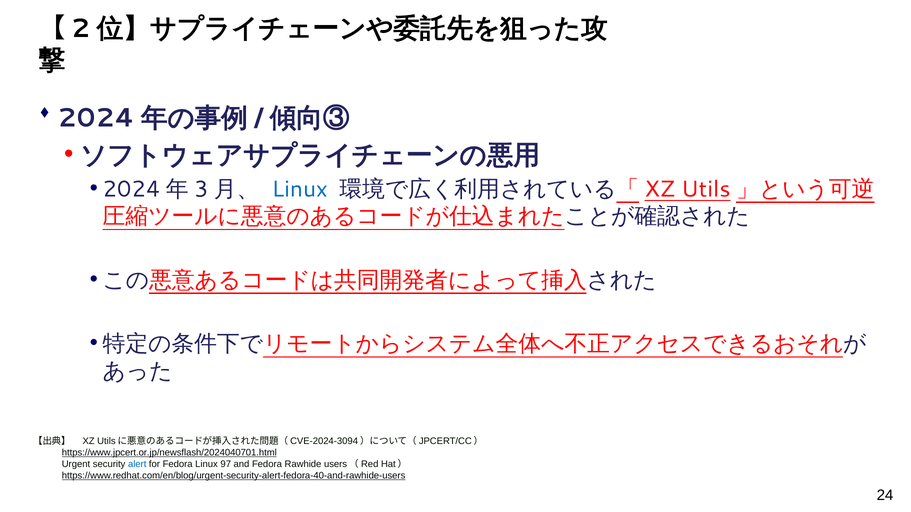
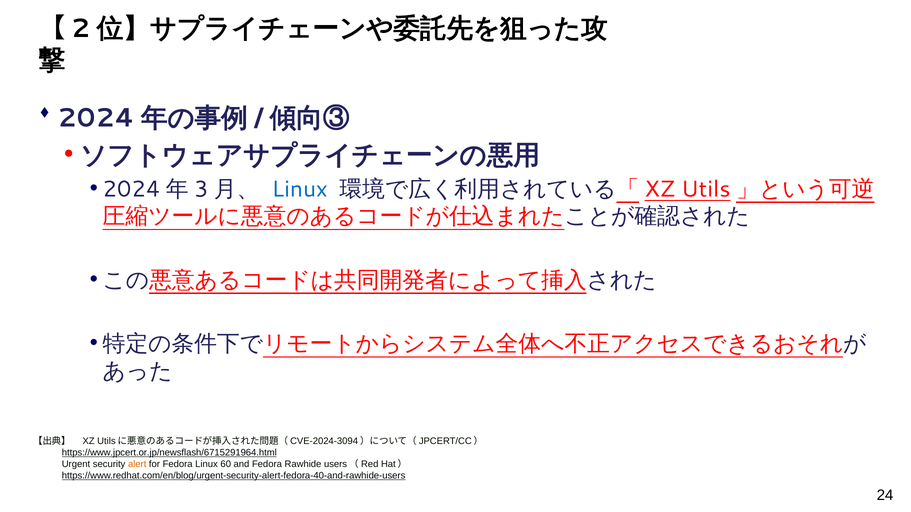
https://www.jpcert.or.jp/newsflash/2024040701.html: https://www.jpcert.or.jp/newsflash/2024040701.html -> https://www.jpcert.or.jp/newsflash/6715291964.html (169, 453)
alert colour: blue -> orange (137, 464)
97: 97 -> 60 (226, 464)
